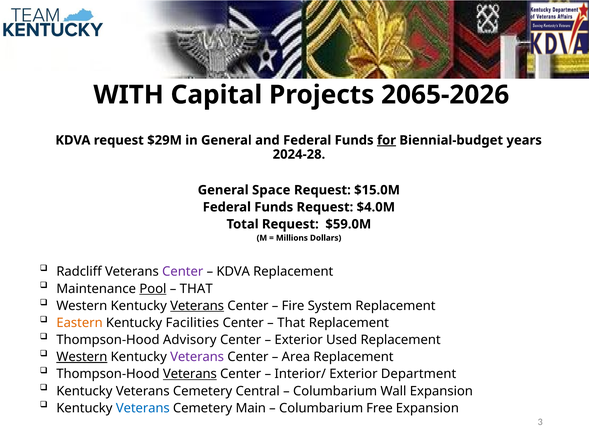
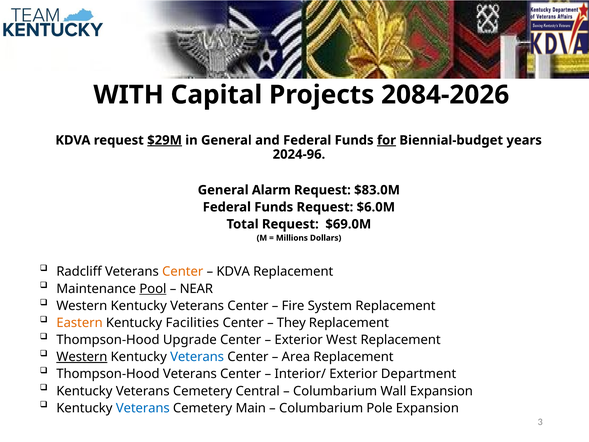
2065-2026: 2065-2026 -> 2084-2026 (445, 95)
$29M underline: none -> present (165, 140)
2024-28: 2024-28 -> 2024-96 (299, 154)
Space: Space -> Alarm (271, 190)
$15.0M: $15.0M -> $83.0M (377, 190)
$4.0M: $4.0M -> $6.0M (376, 207)
$59.0M: $59.0M -> $69.0M (348, 224)
Center colour: purple -> orange (183, 271)
THAT: THAT -> NEAR (196, 289)
Veterans underline: present -> none (197, 306)
That: That -> They (291, 323)
Advisory: Advisory -> Upgrade (190, 340)
Used: Used -> West (342, 340)
Veterans colour: purple -> blue (197, 357)
Veterans underline: present -> none (190, 374)
Free: Free -> Pole (379, 408)
